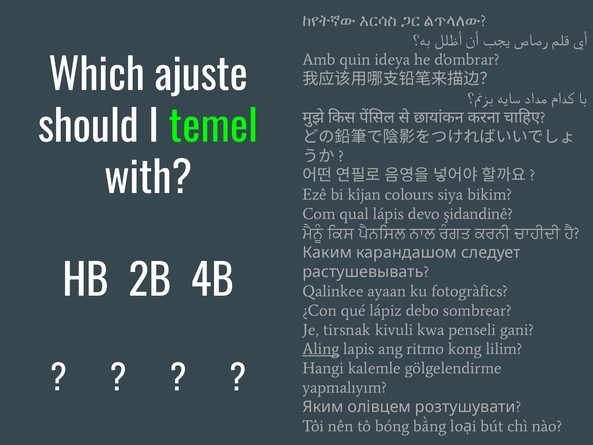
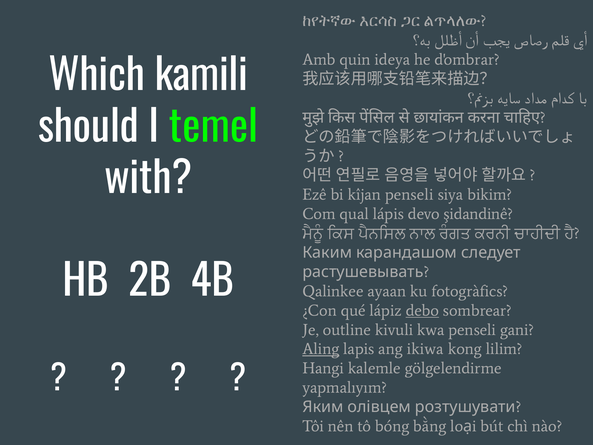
ajuste: ajuste -> kamili (201, 76)
kîjan colours: colours -> penseli (409, 195)
debo underline: none -> present (422, 310)
tirsnak: tirsnak -> outline (347, 330)
ritmo: ritmo -> ikiwa (425, 349)
